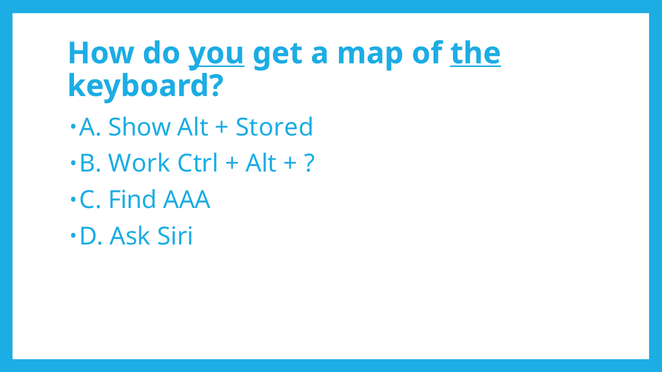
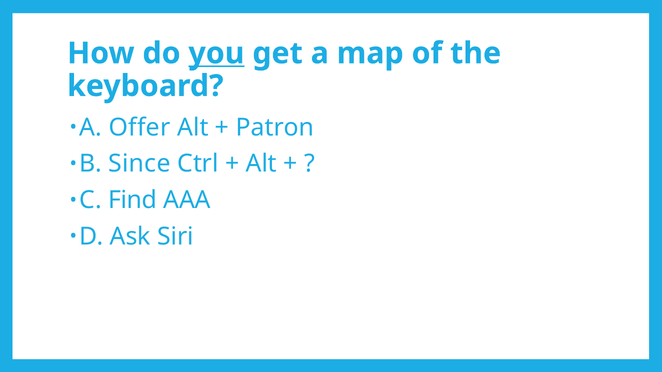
the underline: present -> none (476, 53)
Show: Show -> Offer (139, 127)
Stored: Stored -> Patron (275, 127)
Work: Work -> Since (140, 164)
